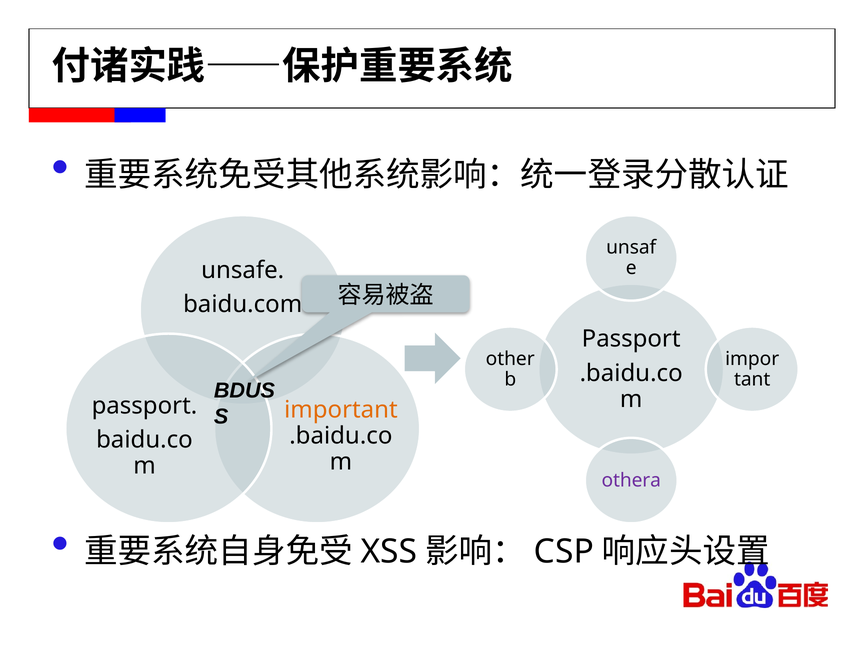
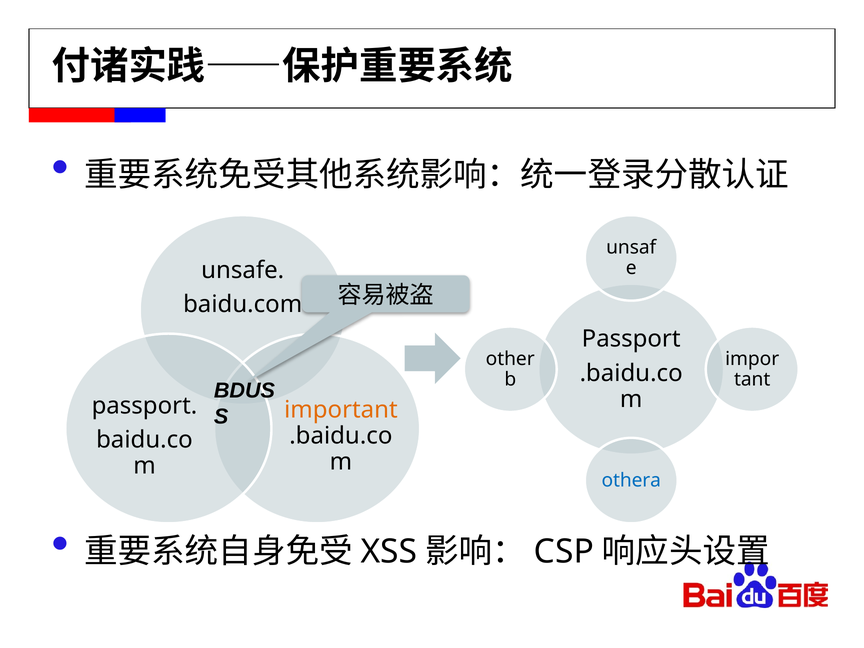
othera colour: purple -> blue (631, 480)
